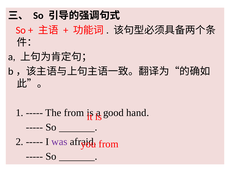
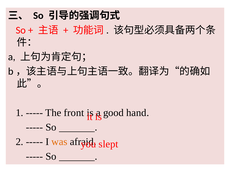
The from: from -> front (74, 113)
was colour: purple -> orange (59, 142)
from: from -> slept (108, 144)
